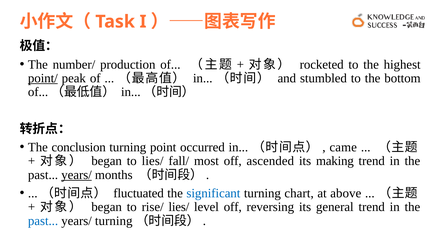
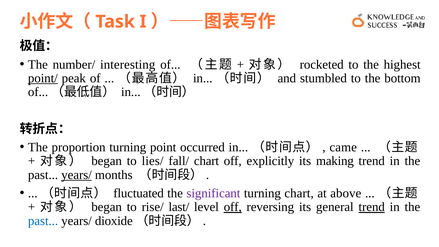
production: production -> interesting (128, 64)
conclusion: conclusion -> proportion (79, 147)
fall/ most: most -> chart (206, 161)
ascended: ascended -> explicitly (270, 161)
significant colour: blue -> purple (213, 193)
rise/ lies/: lies/ -> last/ (179, 207)
off underline: none -> present (233, 207)
trend underline: none -> present (372, 207)
years/ turning: turning -> dioxide (114, 221)
